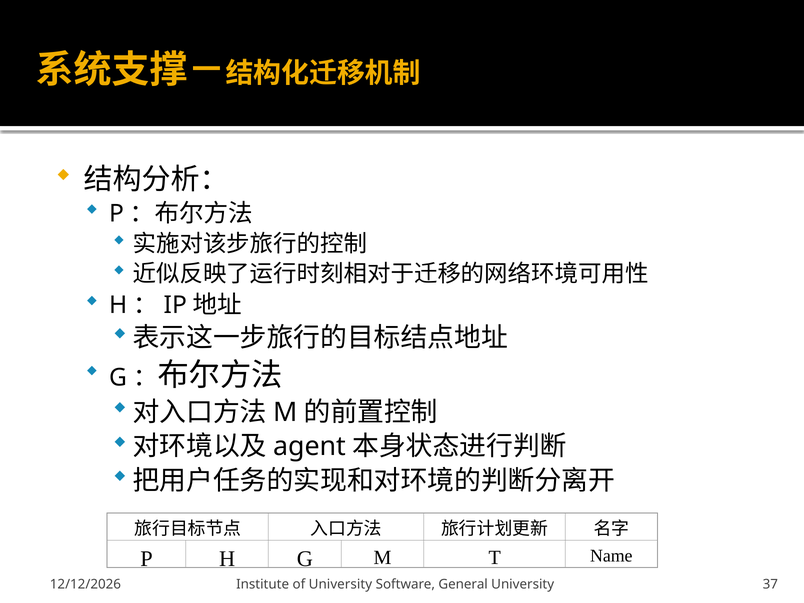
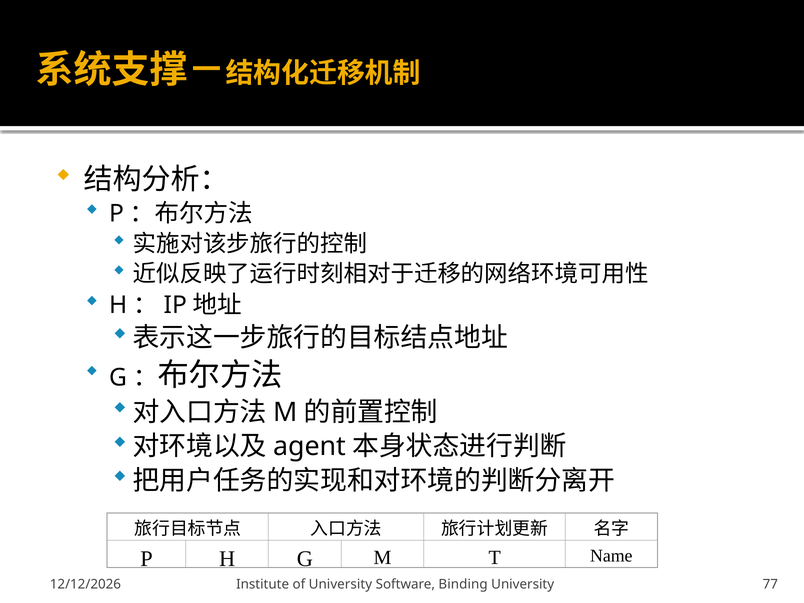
General: General -> Binding (463, 584)
37: 37 -> 77 (770, 584)
